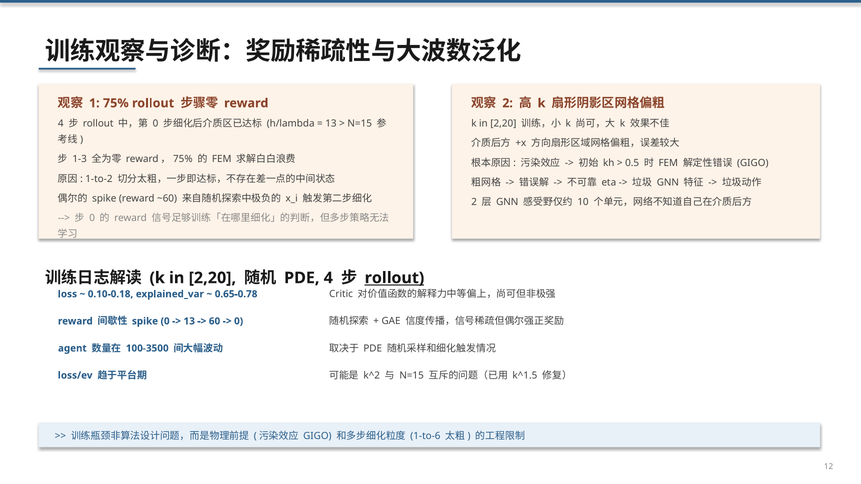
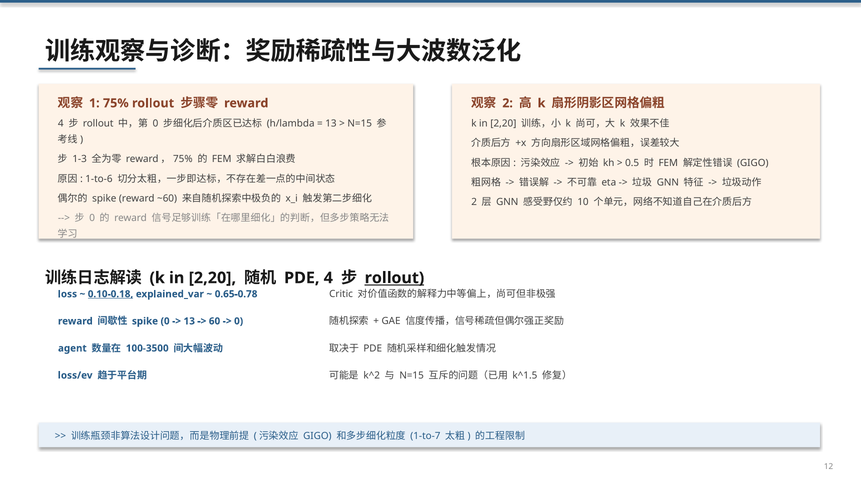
1-to-2: 1-to-2 -> 1-to-6 (99, 179)
0.10-0.18 underline: none -> present (111, 294)
1-to-6: 1-to-6 -> 1-to-7 (425, 436)
